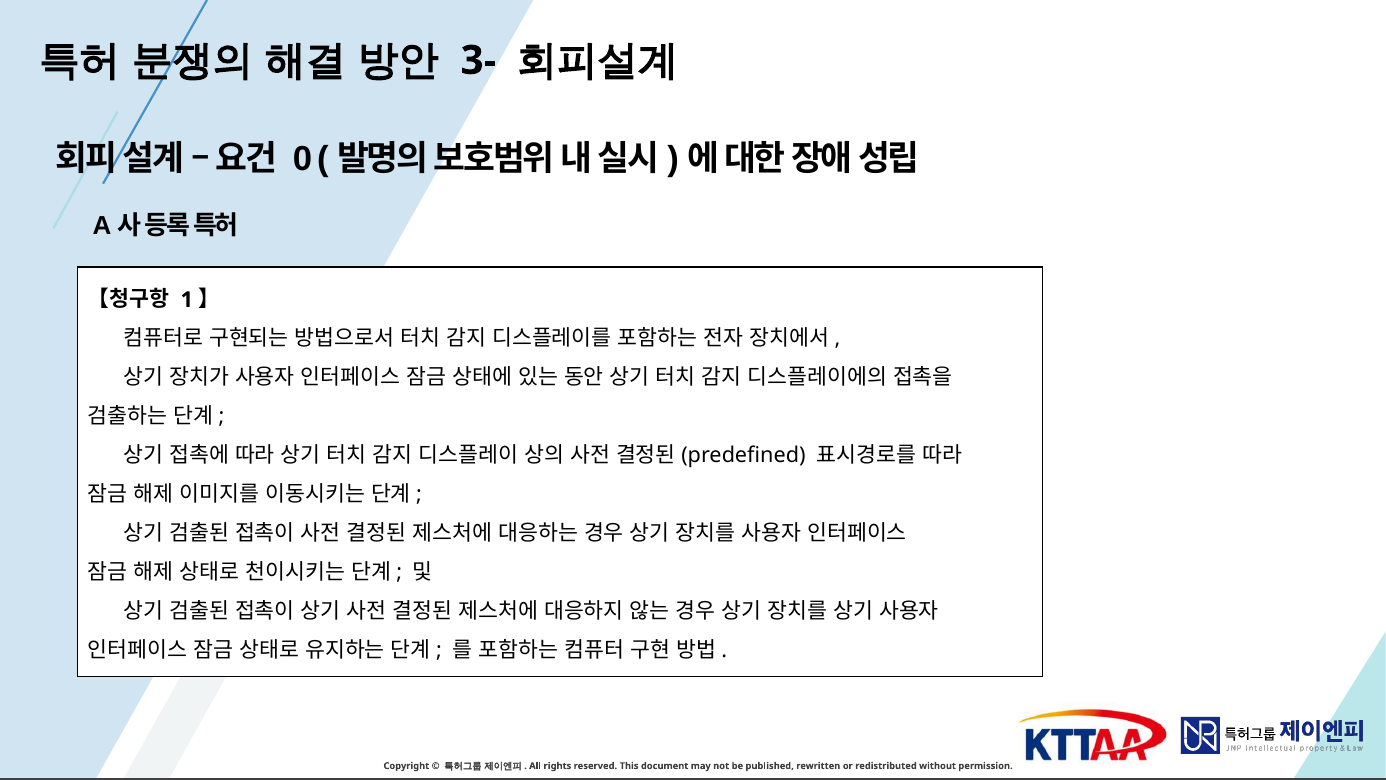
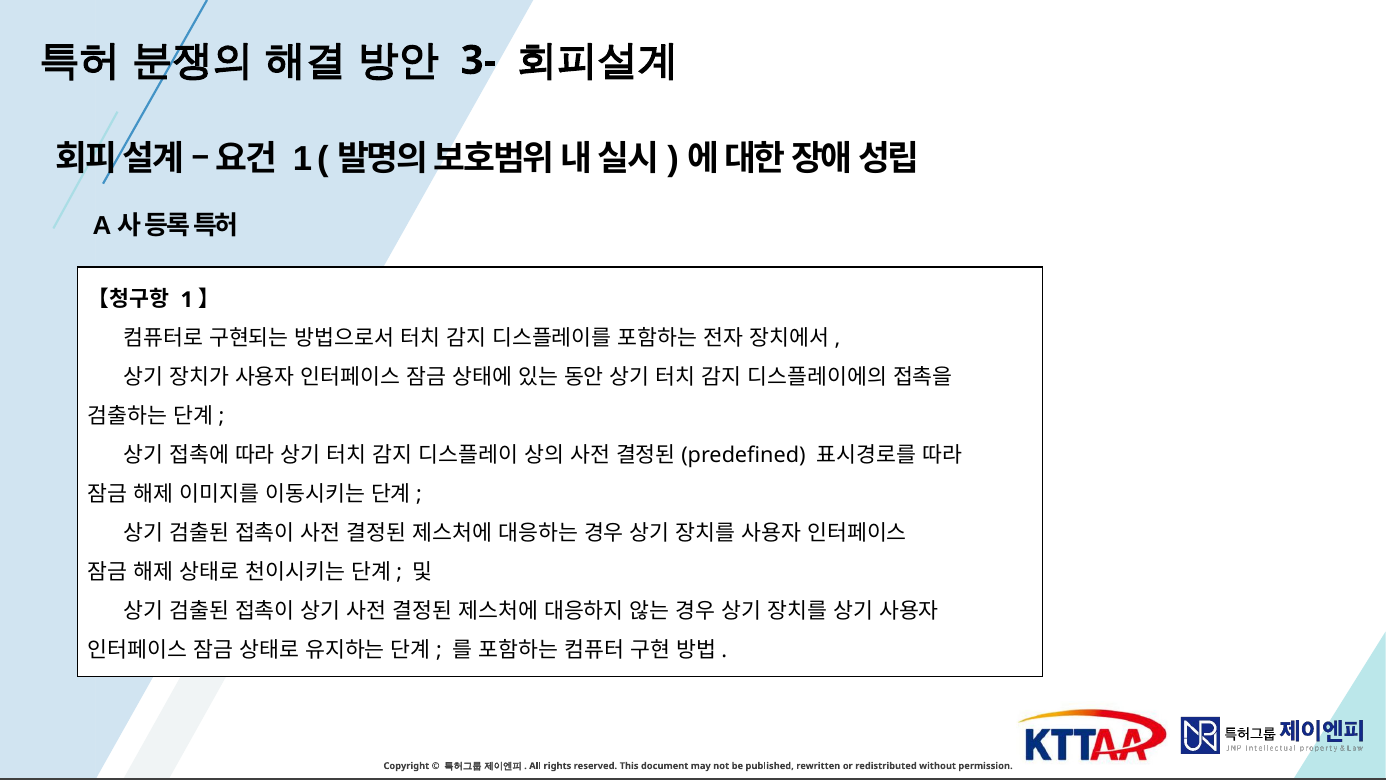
0: 0 -> 1 (302, 159)
